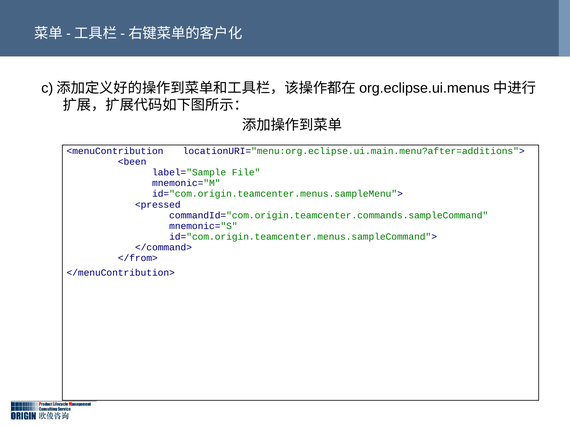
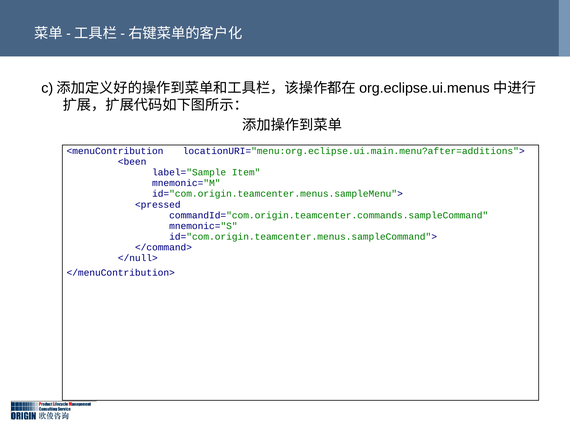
File: File -> Item (246, 173)
</from>: </from> -> </null> (138, 258)
